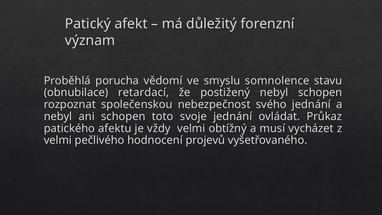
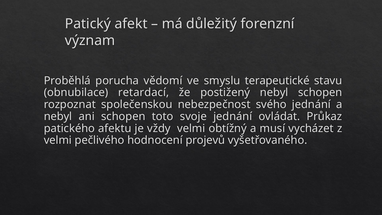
somnolence: somnolence -> terapeutické (277, 81)
